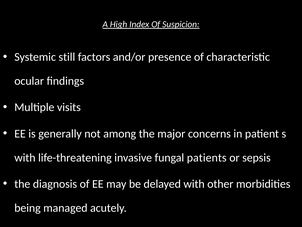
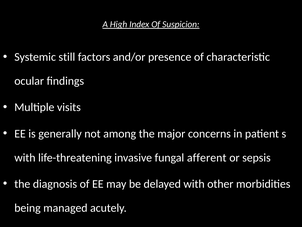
patients: patients -> afferent (207, 157)
